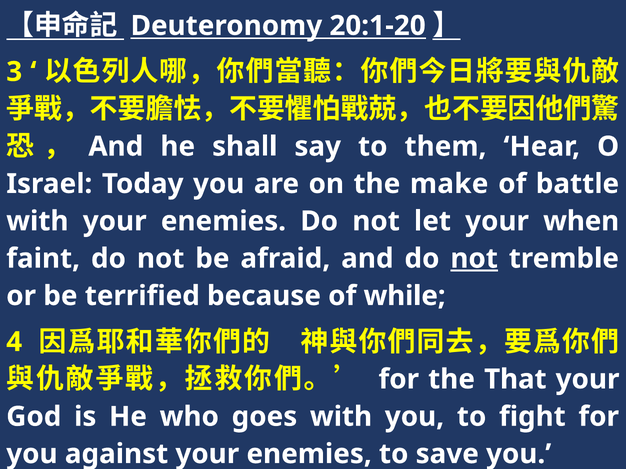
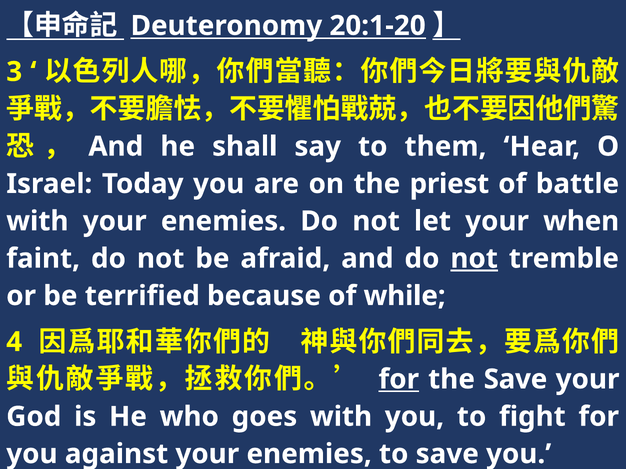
make: make -> priest (449, 184)
for underline: none -> present (399, 380)
the That: That -> Save (515, 380)
